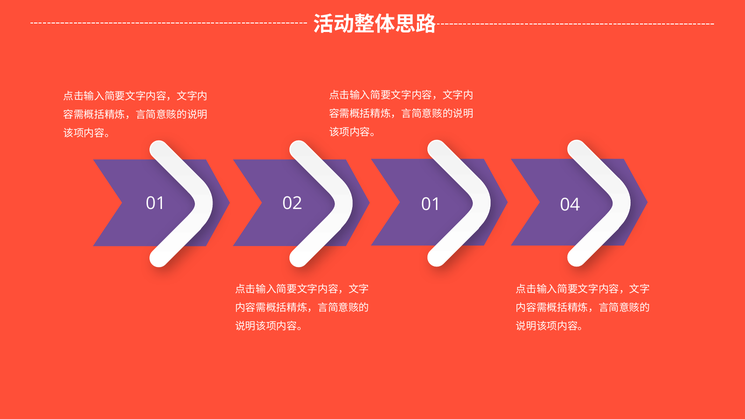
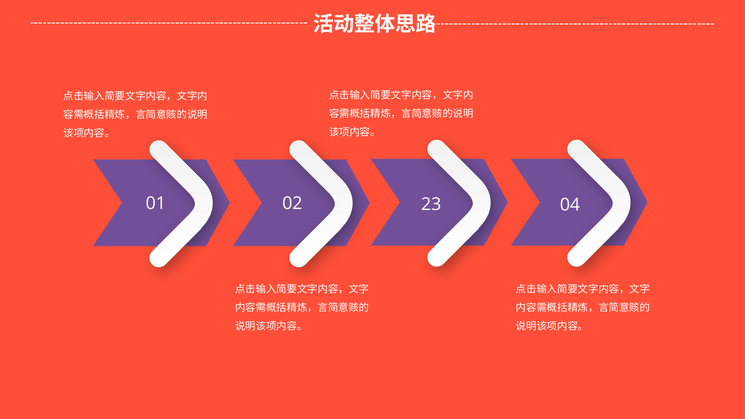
02 01: 01 -> 23 (431, 204)
